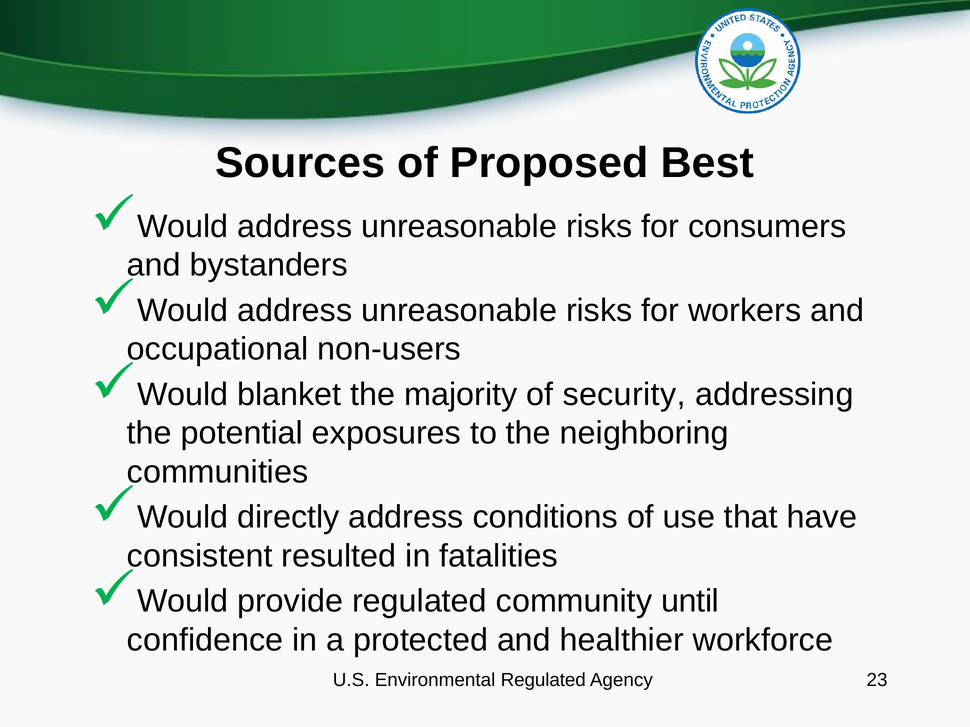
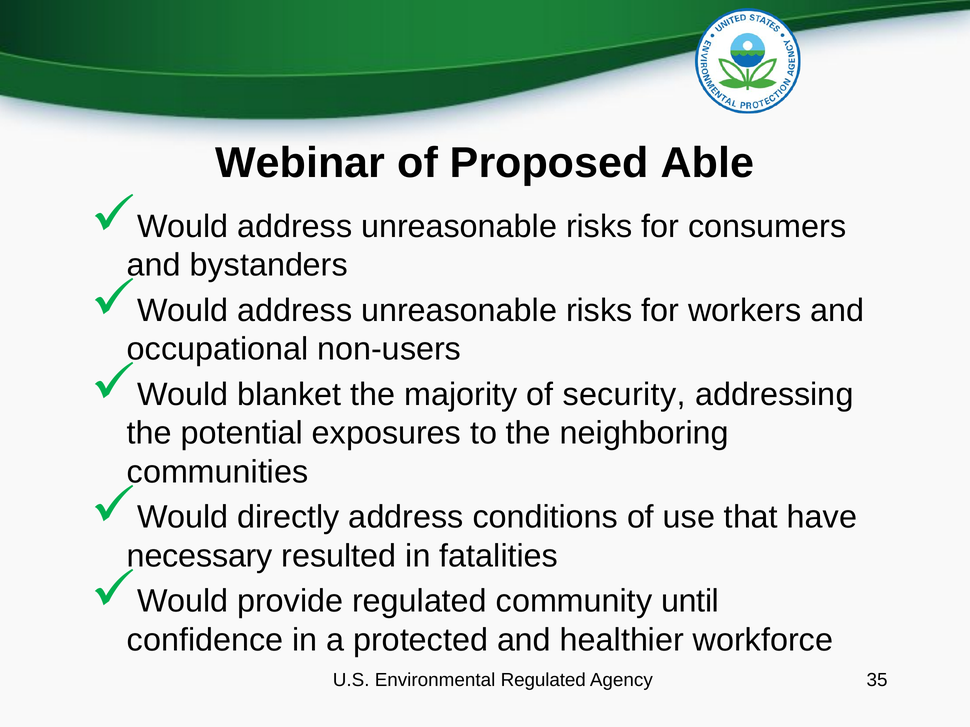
Sources: Sources -> Webinar (300, 163)
Best: Best -> Able (707, 163)
consistent: consistent -> necessary (200, 556)
23: 23 -> 35 (877, 680)
